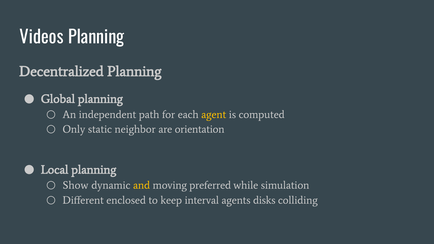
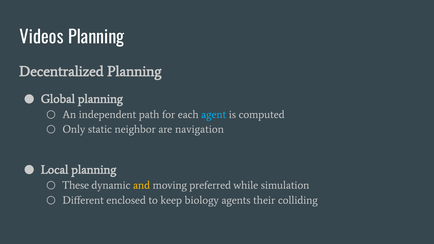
agent colour: yellow -> light blue (214, 114)
orientation: orientation -> navigation (199, 129)
Show: Show -> These (76, 185)
interval: interval -> biology (202, 200)
disks: disks -> their (264, 200)
